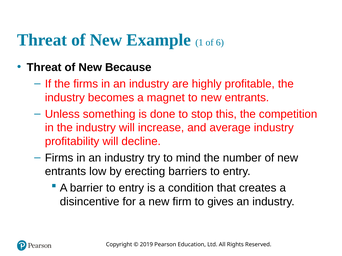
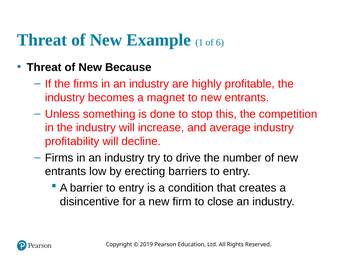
mind: mind -> drive (188, 158)
gives: gives -> close (220, 202)
